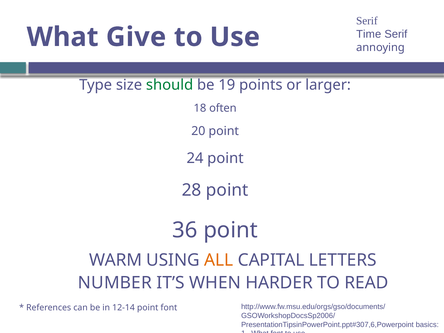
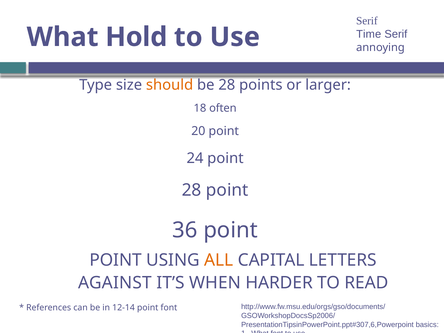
Give: Give -> Hold (136, 37)
should colour: green -> orange (170, 85)
be 19: 19 -> 28 (227, 85)
WARM: WARM -> POINT (116, 260)
NUMBER: NUMBER -> AGAINST (115, 283)
